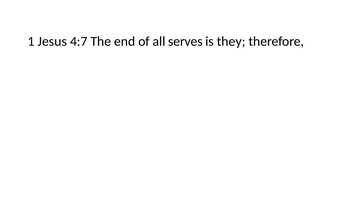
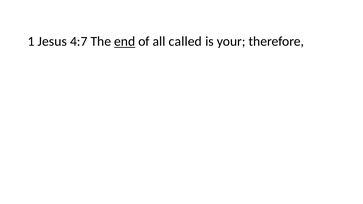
end underline: none -> present (125, 42)
serves: serves -> called (185, 42)
they: they -> your (231, 42)
